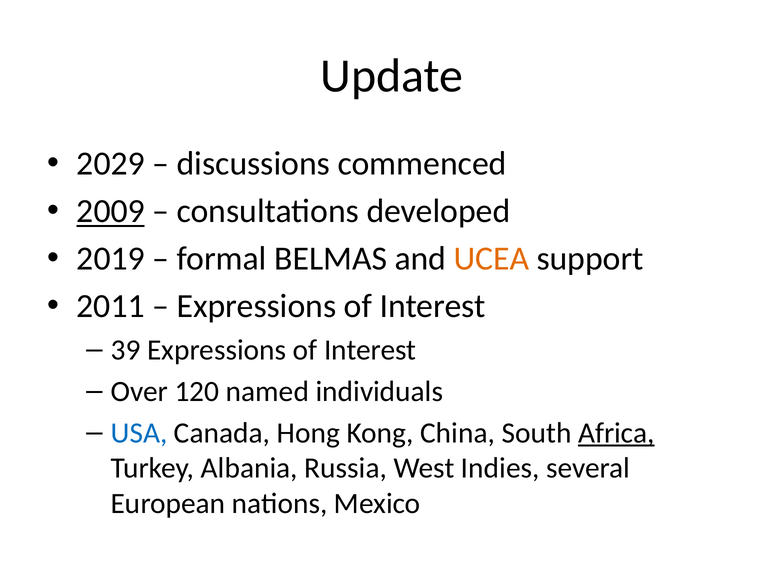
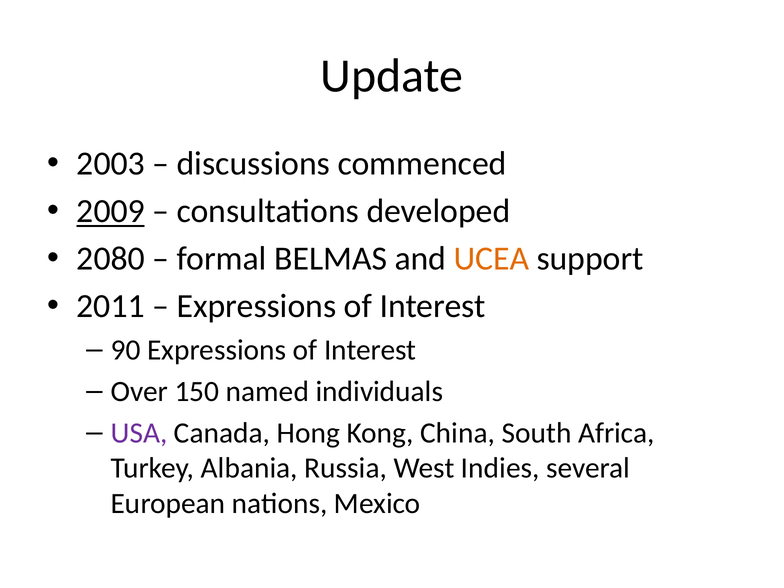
2029: 2029 -> 2003 (111, 164)
2019: 2019 -> 2080 (111, 259)
39: 39 -> 90 (126, 350)
120: 120 -> 150 (197, 391)
USA colour: blue -> purple (139, 433)
Africa underline: present -> none (616, 433)
